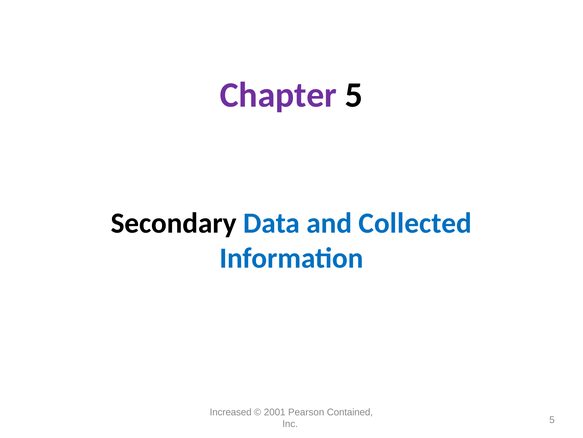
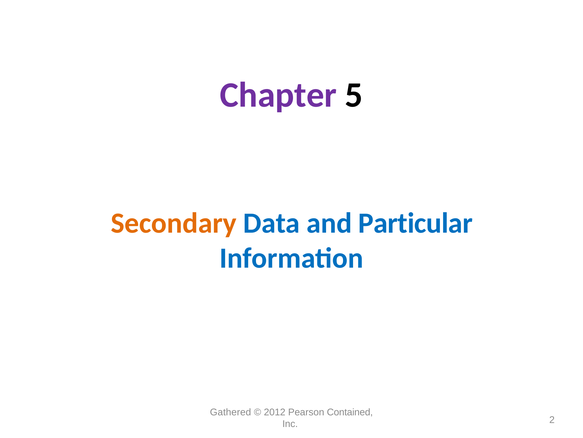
Secondary colour: black -> orange (174, 223)
Collected: Collected -> Particular (415, 223)
Increased: Increased -> Gathered (231, 412)
2001: 2001 -> 2012 (275, 412)
Inc 5: 5 -> 2 (552, 419)
